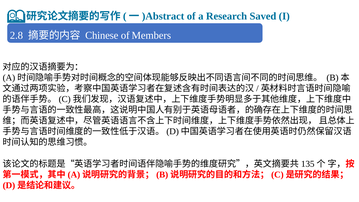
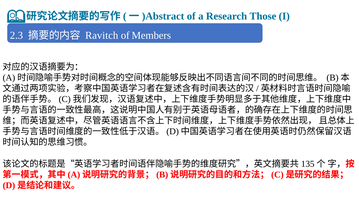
Saved: Saved -> Those (263, 16)
2.8: 2.8 -> 2.3 (16, 35)
Chinese: Chinese -> Ravitch (102, 35)
